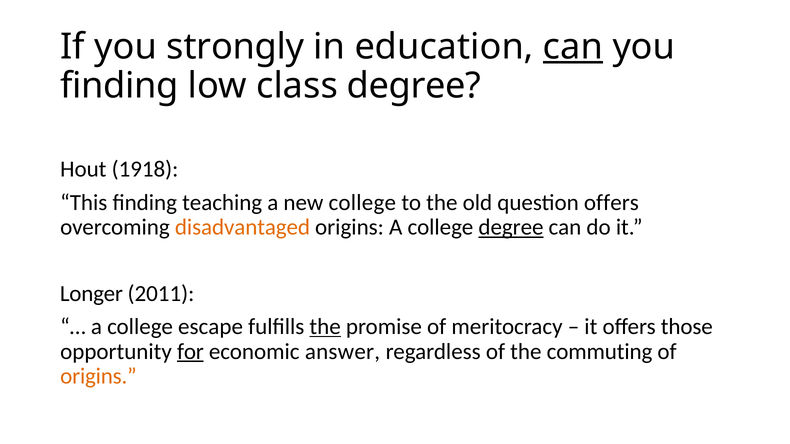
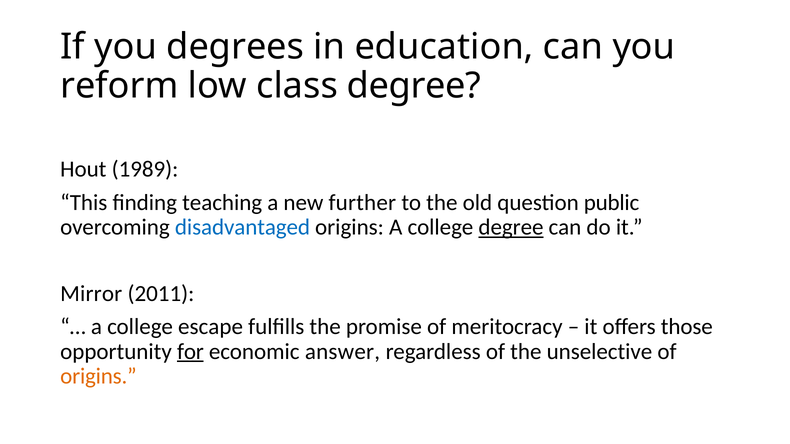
strongly: strongly -> degrees (235, 47)
can underline: present -> none (573, 47)
finding: finding -> reform (119, 86)
1918: 1918 -> 1989 (145, 169)
new college: college -> further (362, 203)
question offers: offers -> public (612, 203)
disadvantaged colour: orange -> blue (242, 227)
Longer: Longer -> Mirror (91, 294)
the underline: present -> none (325, 327)
commuting: commuting -> unselective (599, 352)
